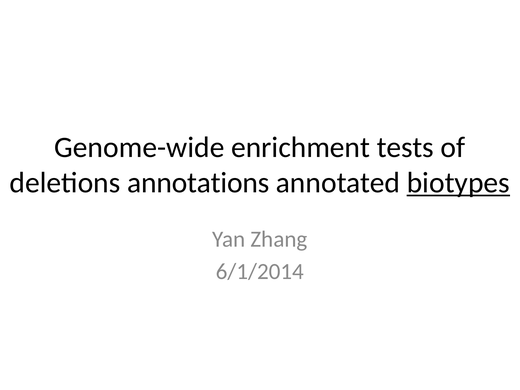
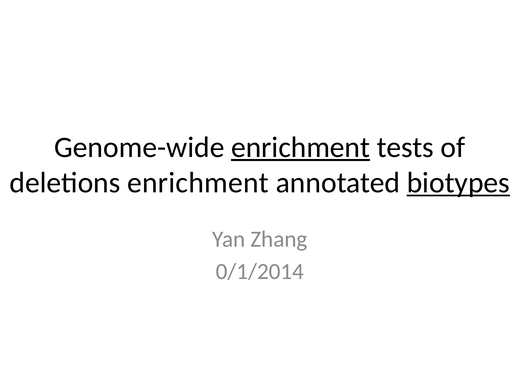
enrichment underline: none -> present (301, 147)
deletions annotations: annotations -> enrichment (198, 183)
6/1/2014: 6/1/2014 -> 0/1/2014 (260, 271)
